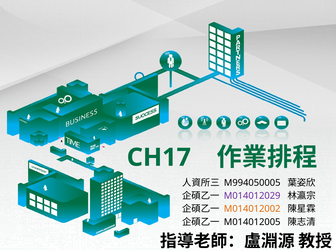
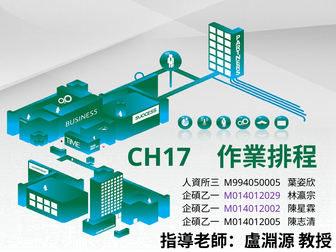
M014012002 colour: orange -> purple (252, 209)
